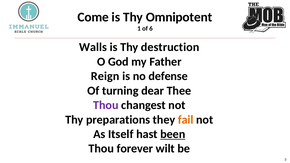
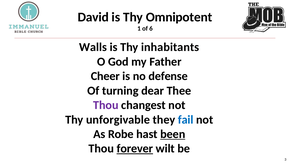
Come: Come -> David (93, 17)
destruction: destruction -> inhabitants (170, 47)
Reign: Reign -> Cheer (105, 76)
preparations: preparations -> unforgivable (118, 120)
fail colour: orange -> blue (186, 120)
Itself: Itself -> Robe (121, 134)
forever underline: none -> present (135, 149)
